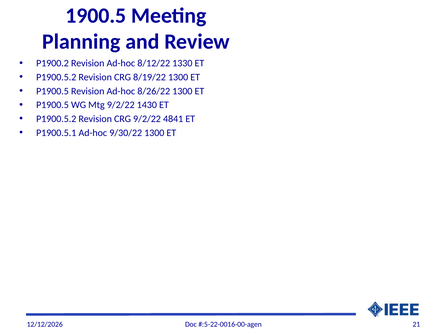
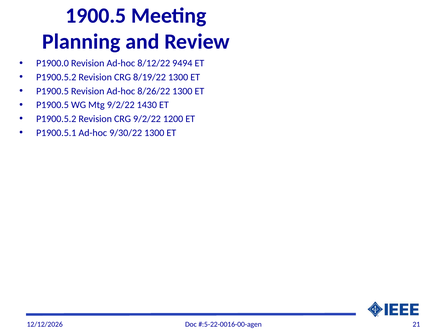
P1900.2: P1900.2 -> P1900.0 (52, 63)
1330: 1330 -> 9494 (182, 63)
4841: 4841 -> 1200 (173, 119)
